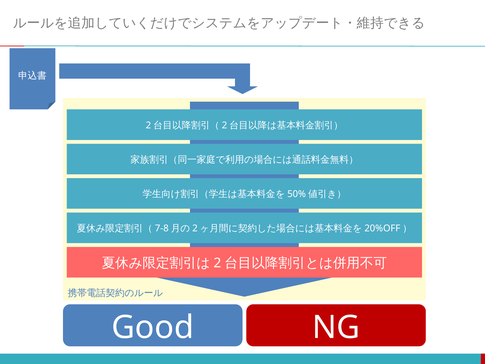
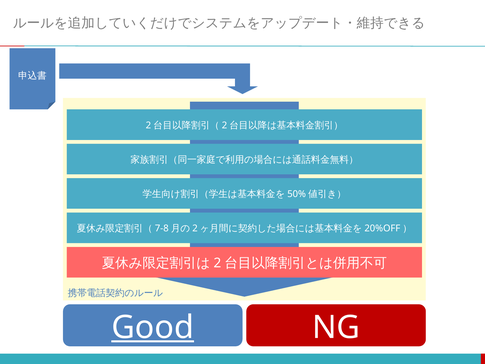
Good underline: none -> present (153, 327)
